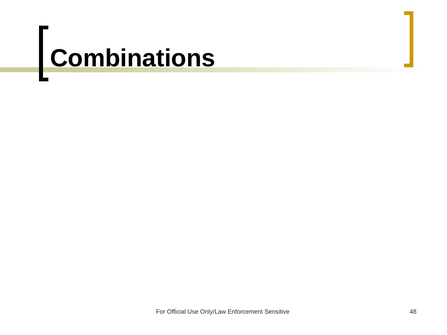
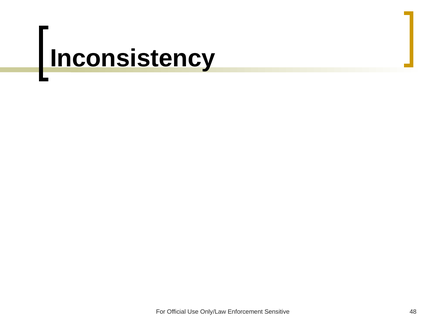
Combinations: Combinations -> Inconsistency (133, 58)
